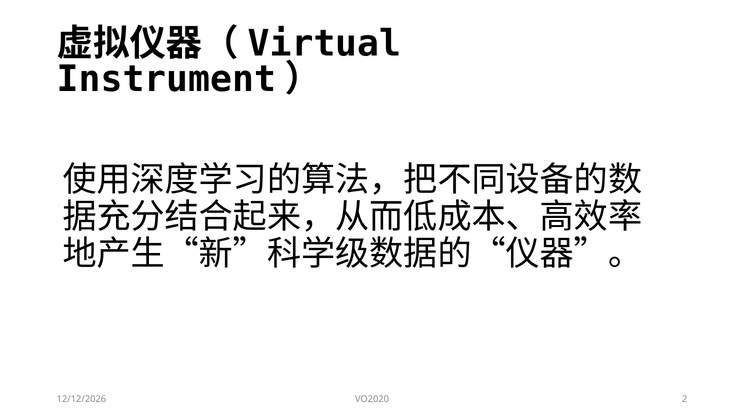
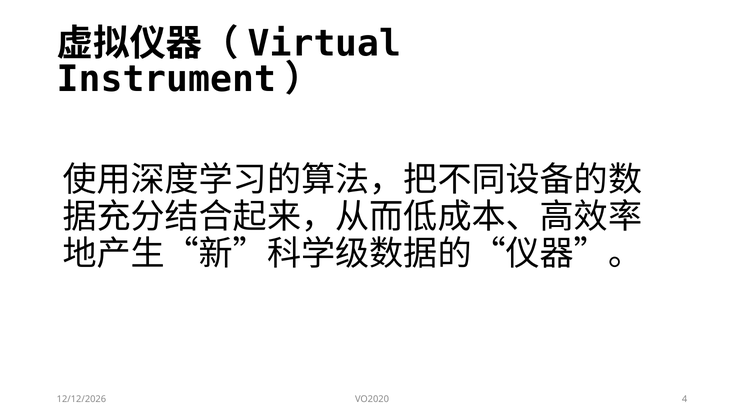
2: 2 -> 4 (685, 399)
